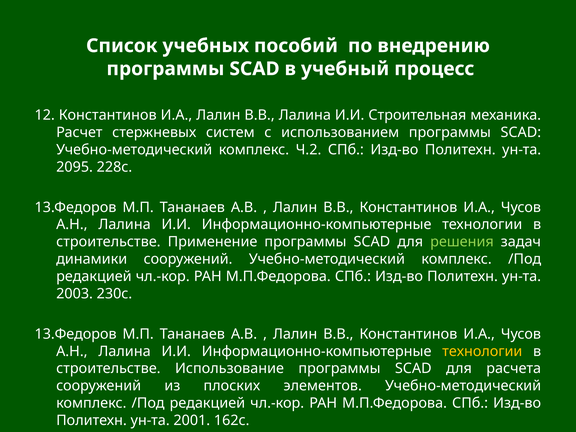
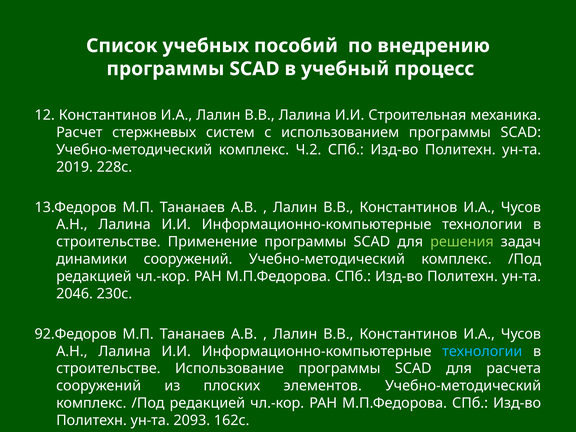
2095: 2095 -> 2019 (75, 167)
2003: 2003 -> 2046 (75, 294)
13.Федоров: 13.Федоров -> 92.Федоров (76, 334)
технологии colour: yellow -> light blue (482, 351)
2001: 2001 -> 2093 (192, 420)
